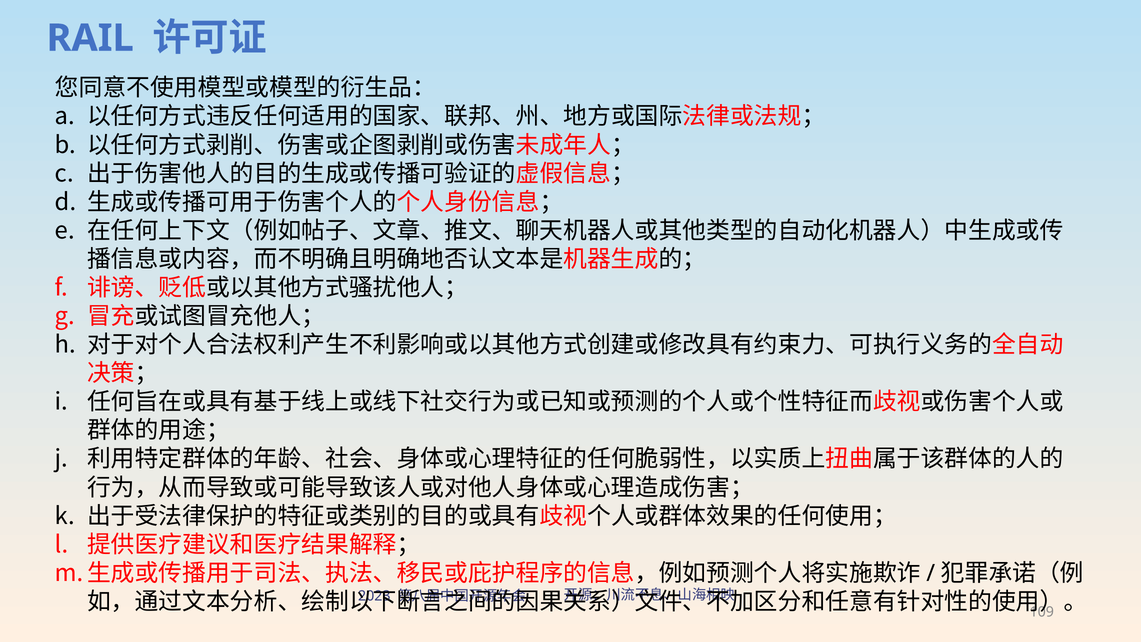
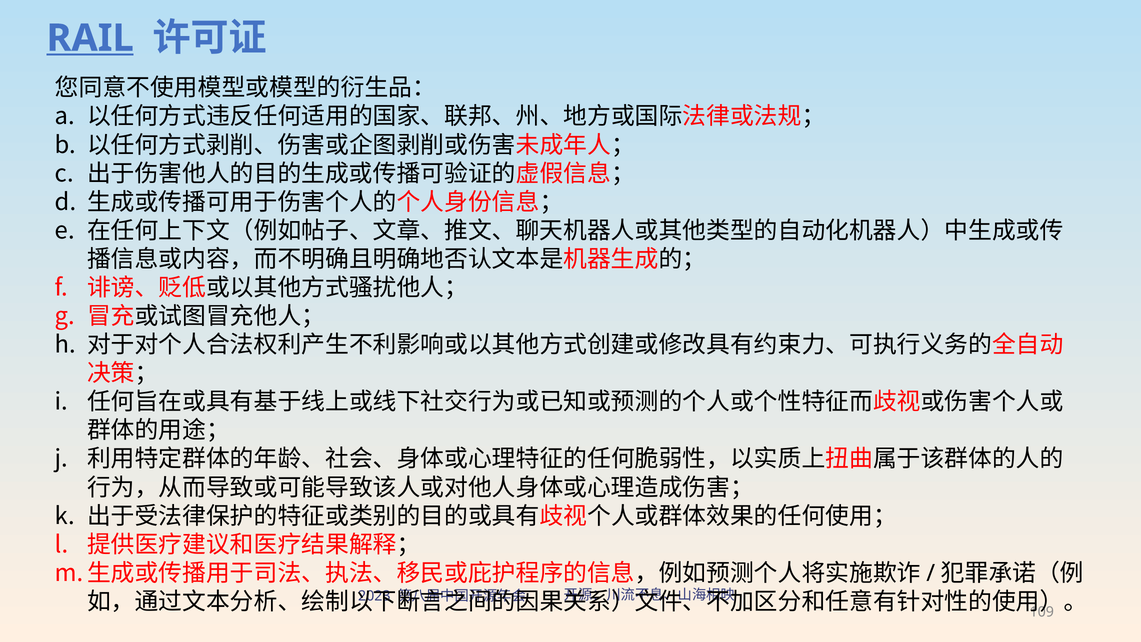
RAIL underline: none -> present (90, 38)
